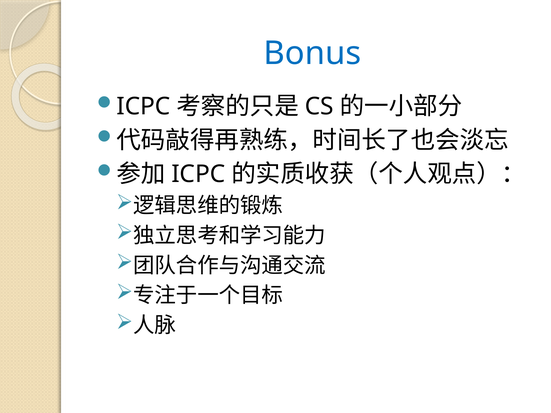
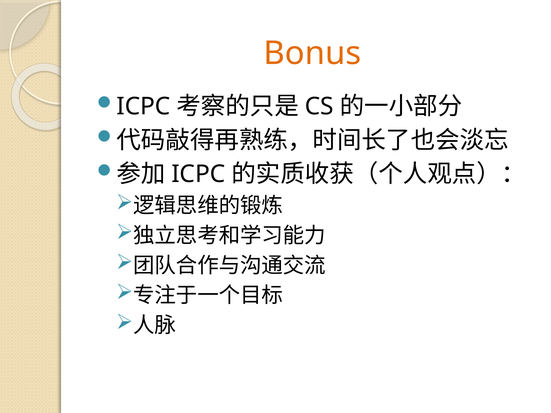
Bonus colour: blue -> orange (312, 53)
